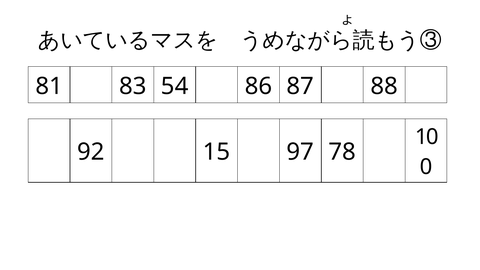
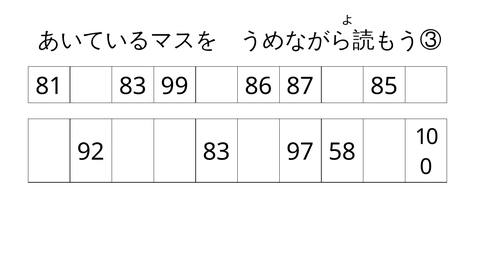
54: 54 -> 99 (175, 86)
88: 88 -> 85 (384, 86)
92 15: 15 -> 83 (217, 152)
78: 78 -> 58 (342, 152)
